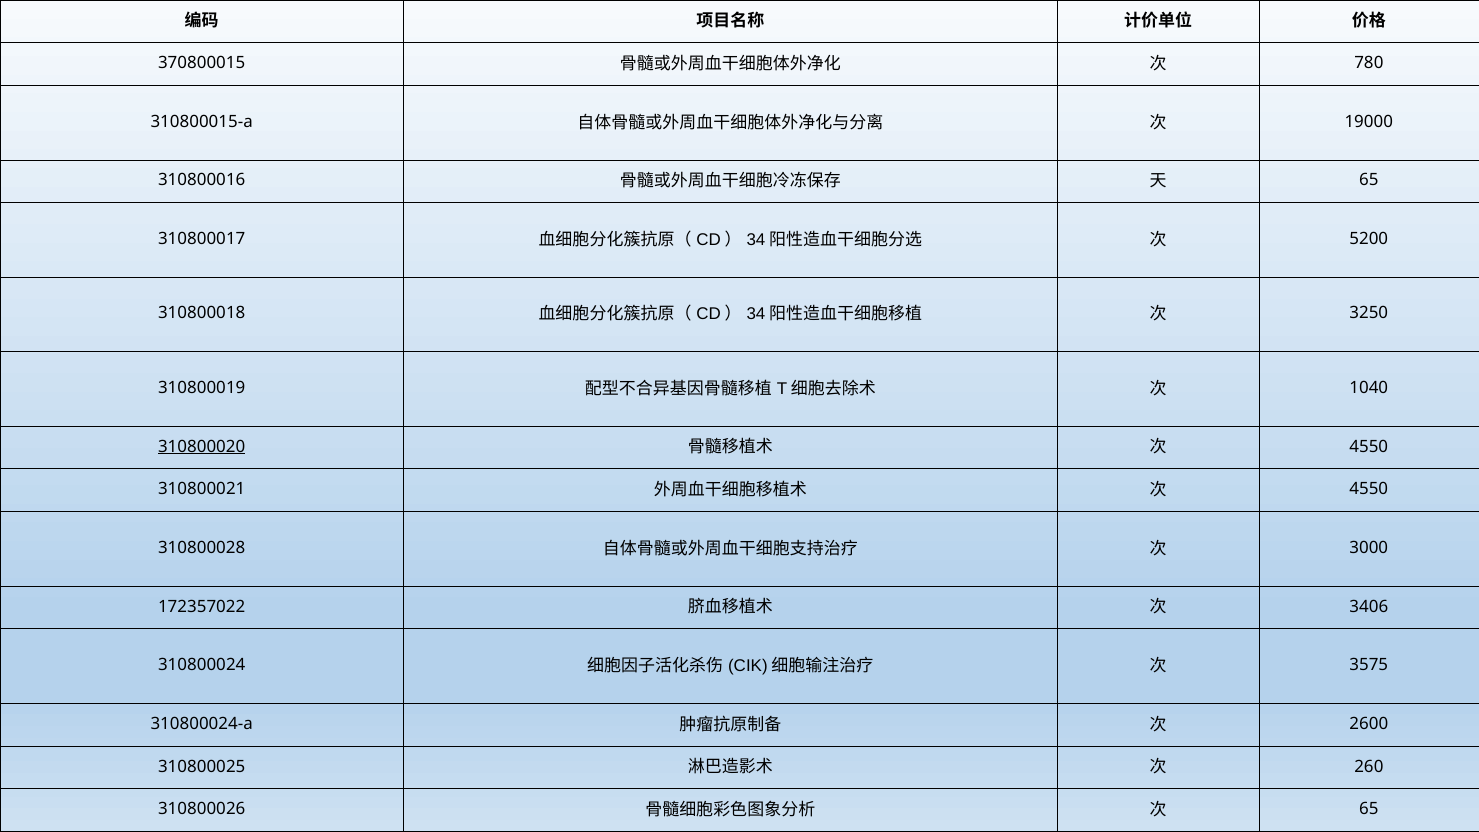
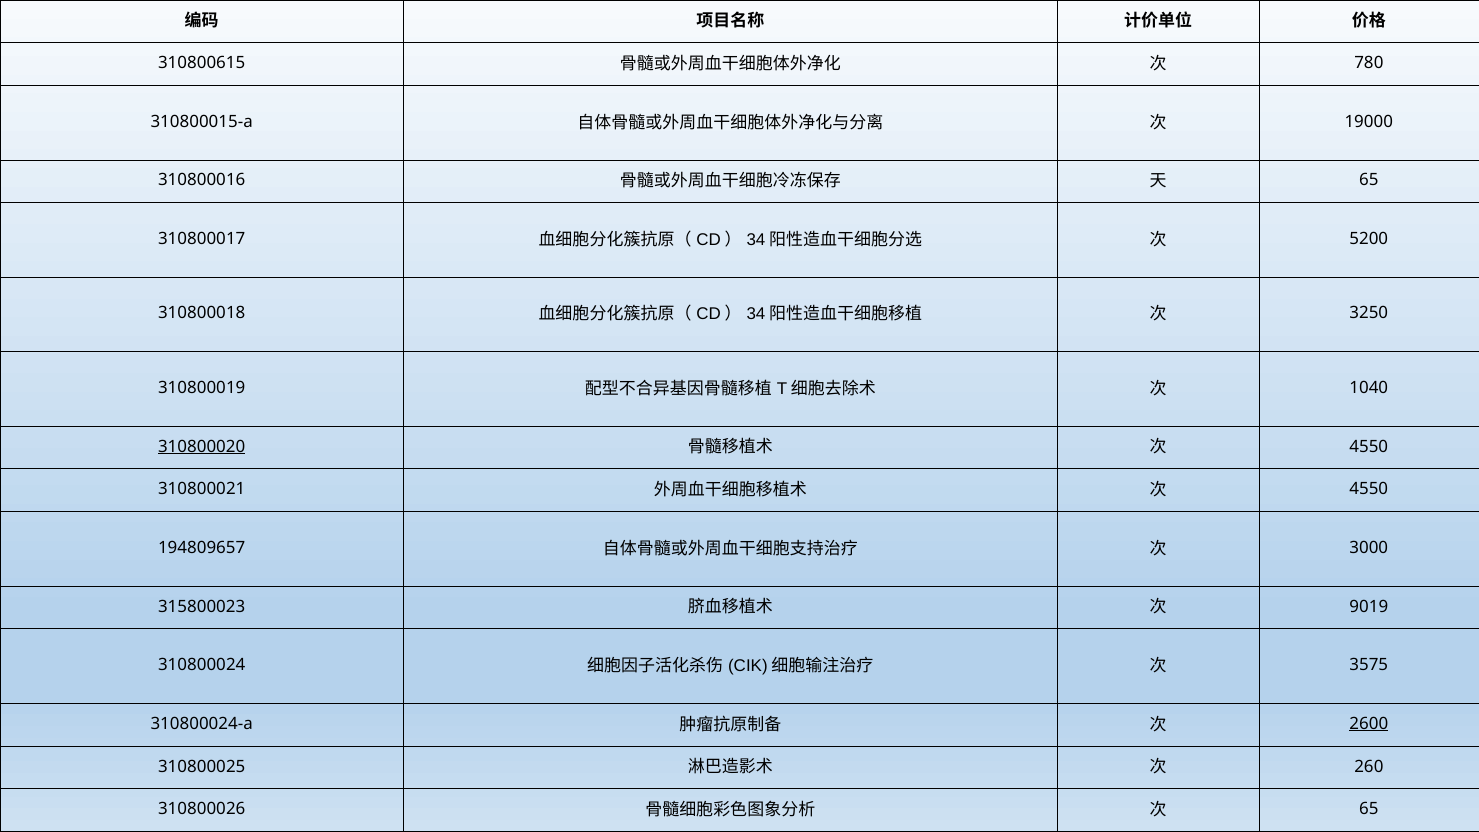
370800015: 370800015 -> 310800615 (202, 63)
310800028: 310800028 -> 194809657 (202, 548)
172357022: 172357022 -> 315800023 (202, 606)
3406: 3406 -> 9019 (1369, 606)
2600 underline: none -> present (1369, 724)
